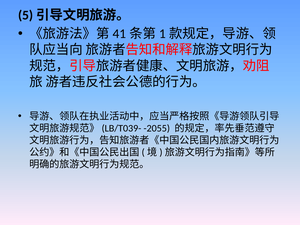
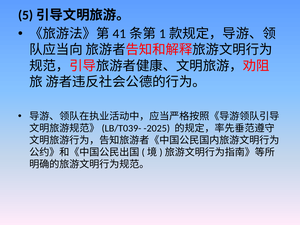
-2055: -2055 -> -2025 (157, 128)
